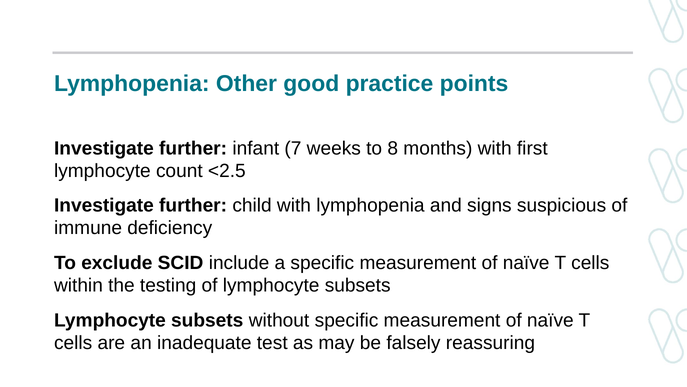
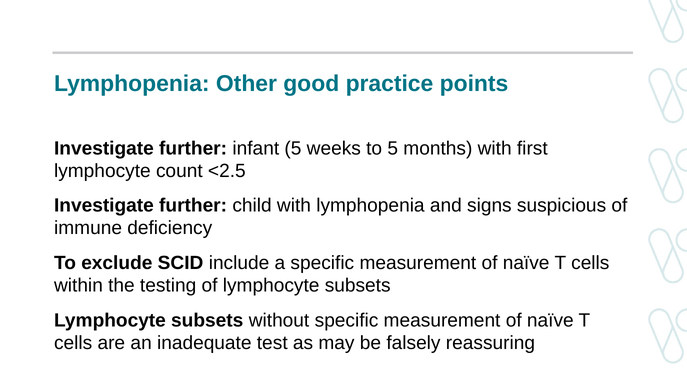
infant 7: 7 -> 5 (293, 148)
to 8: 8 -> 5 (393, 148)
